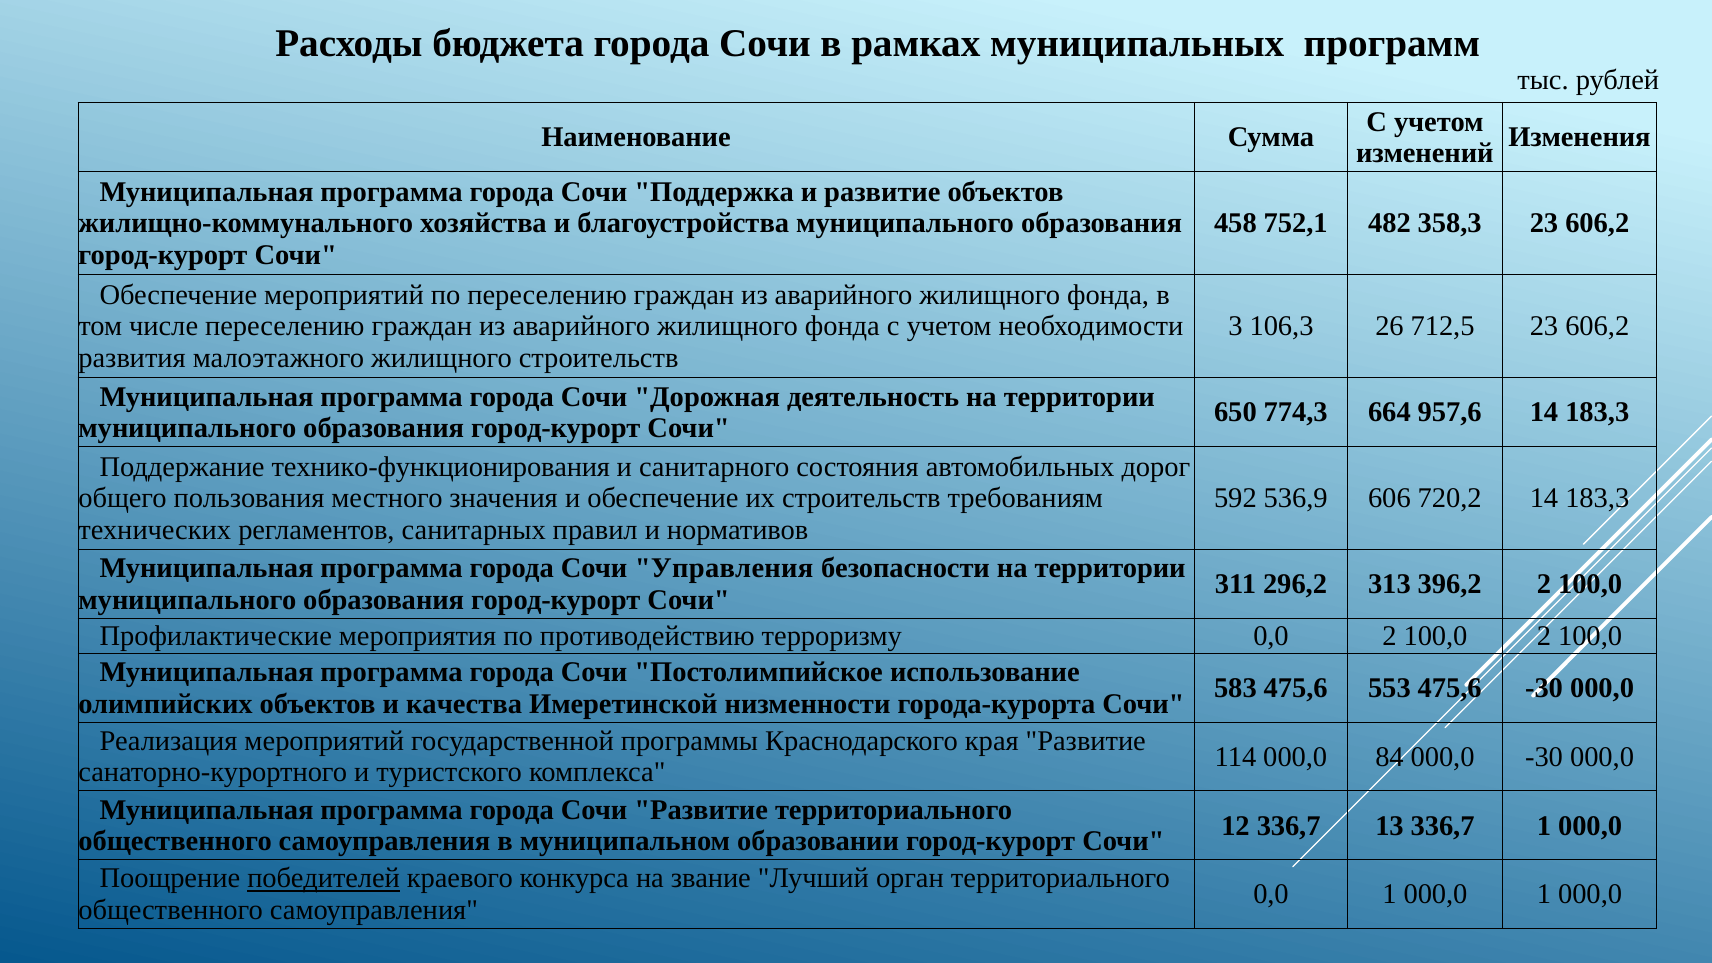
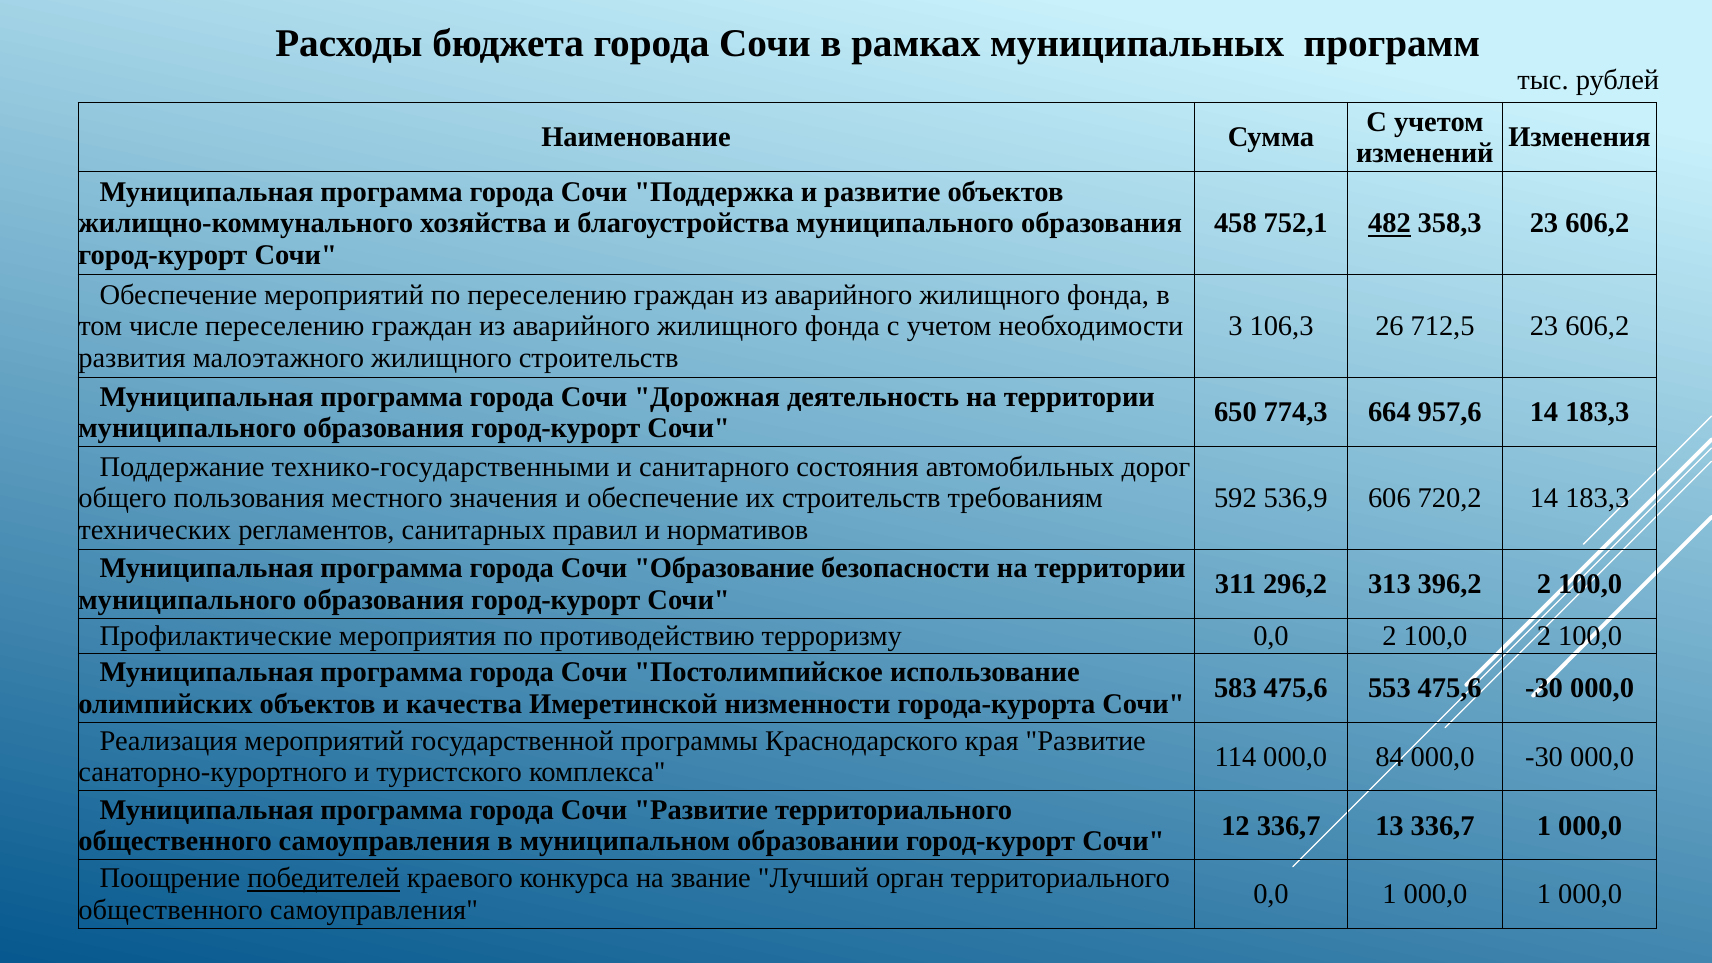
482 underline: none -> present (1389, 223)
технико-функционирования: технико-функционирования -> технико-государственными (441, 467)
Управления: Управления -> Образование (724, 569)
